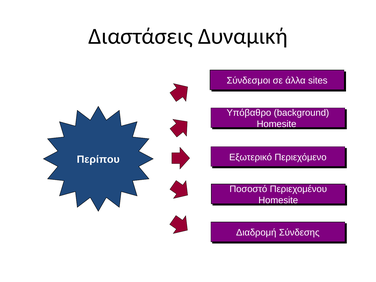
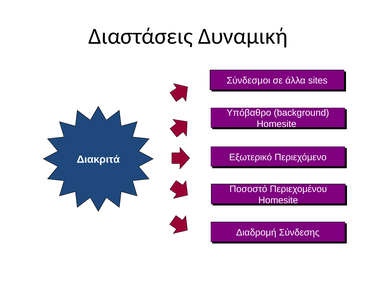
Περίπου: Περίπου -> Διακριτά (98, 160)
